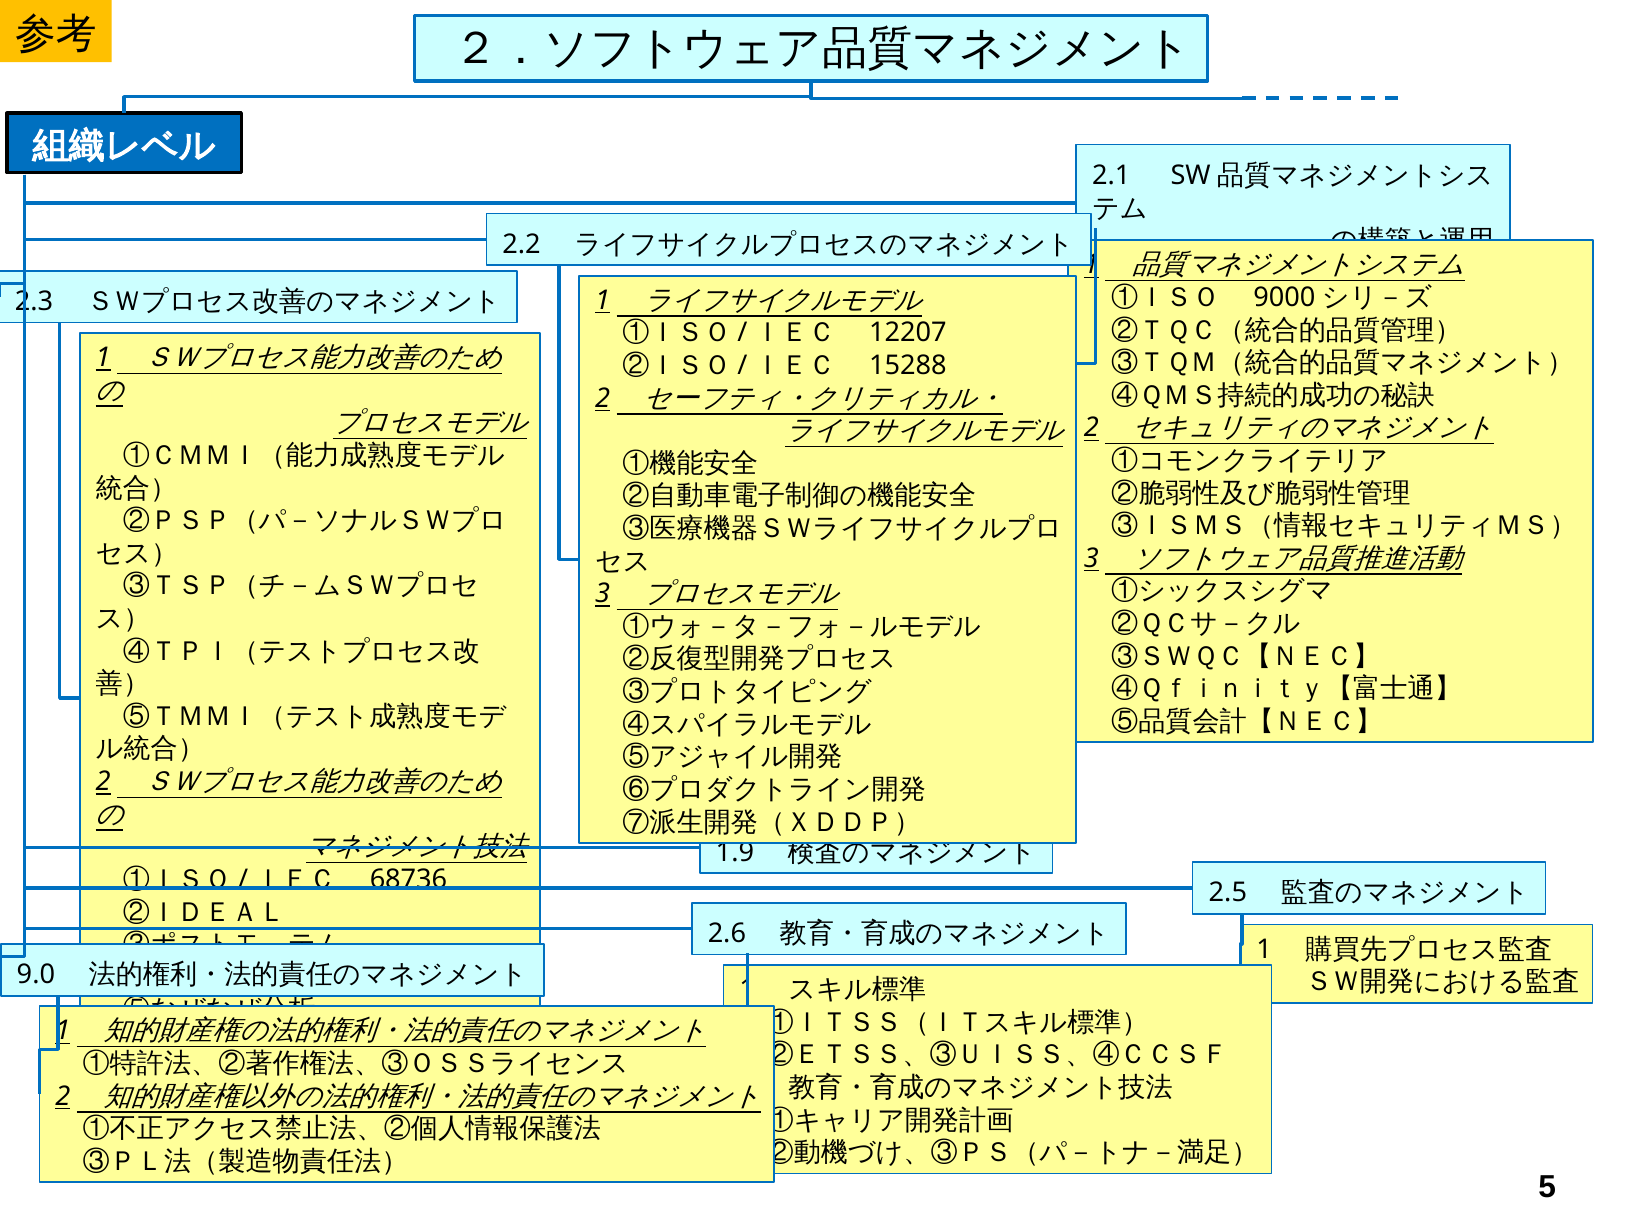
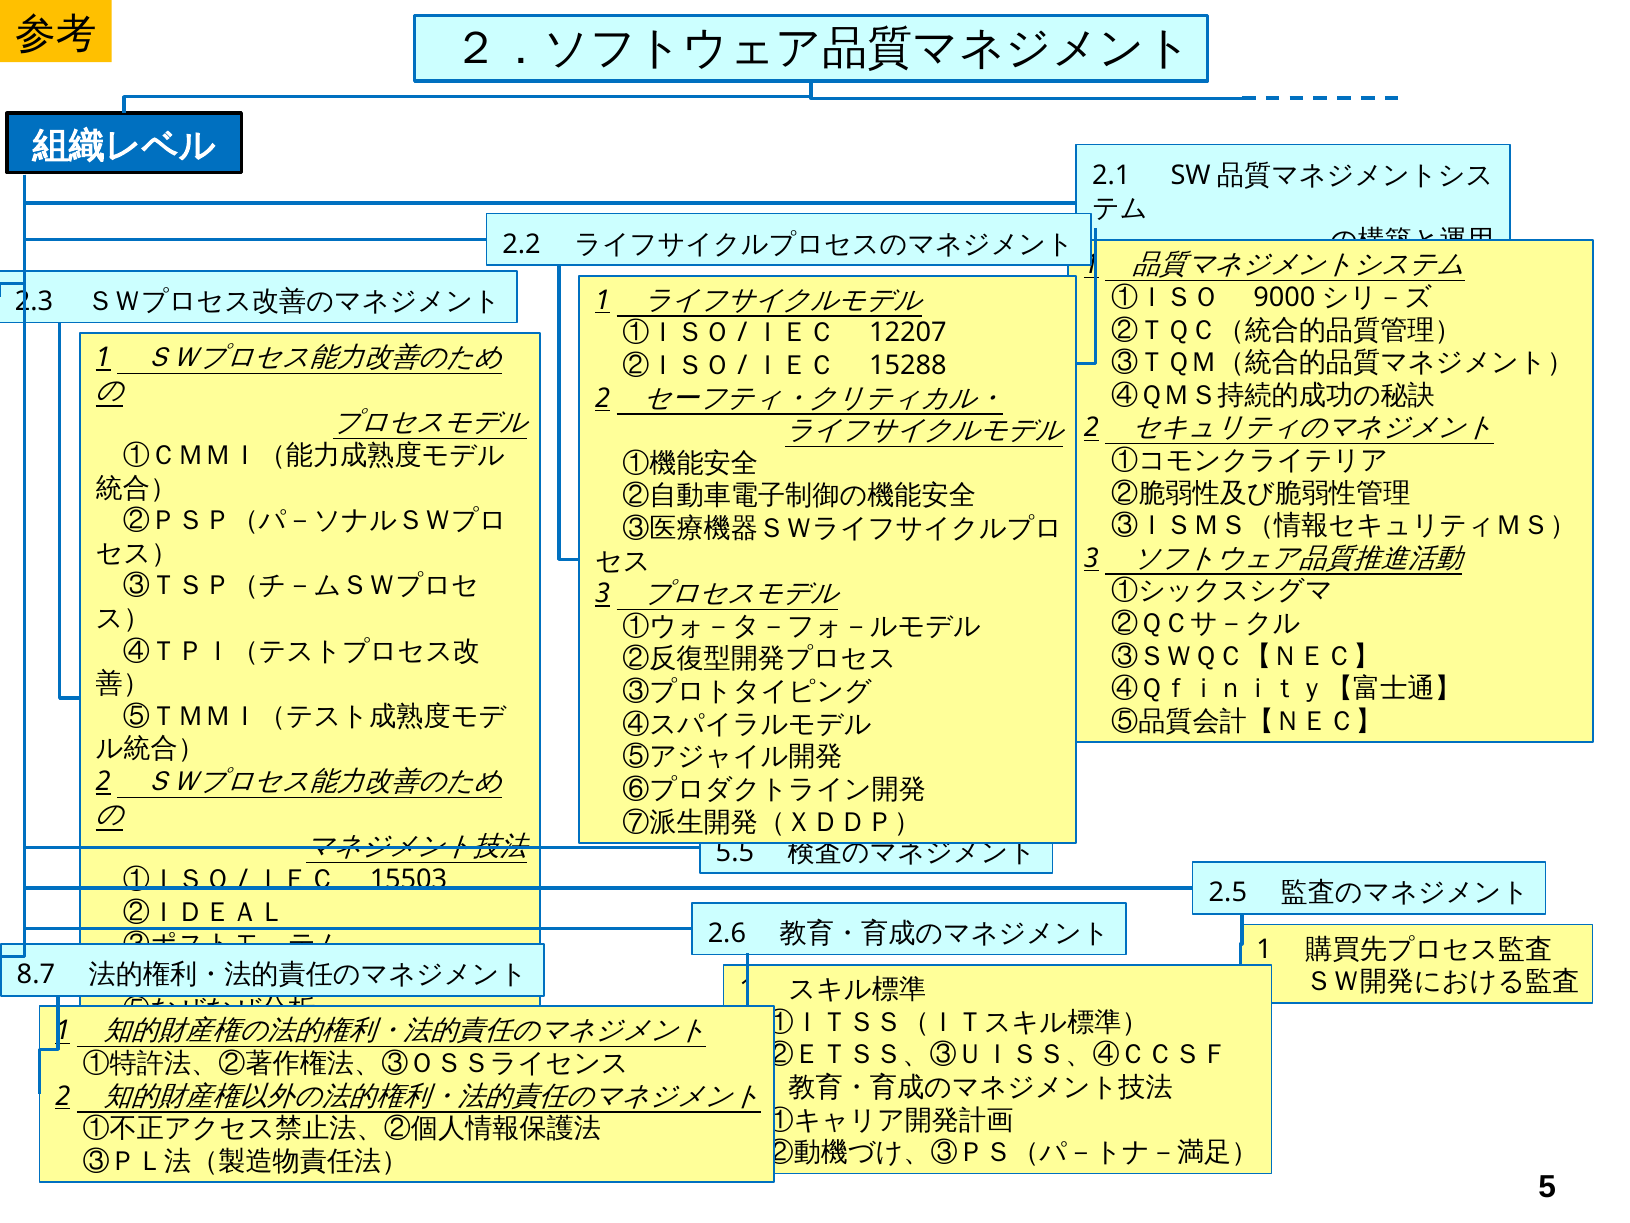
1.9: 1.9 -> 5.5 (735, 852)
68736: 68736 -> 15503 (408, 879)
9.0: 9.0 -> 8.7 (36, 975)
